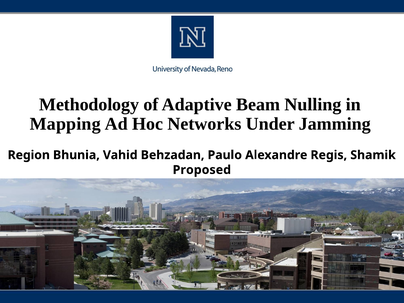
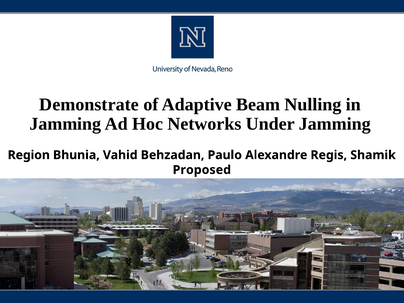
Methodology: Methodology -> Demonstrate (89, 105)
Mapping: Mapping -> Jamming (65, 124)
